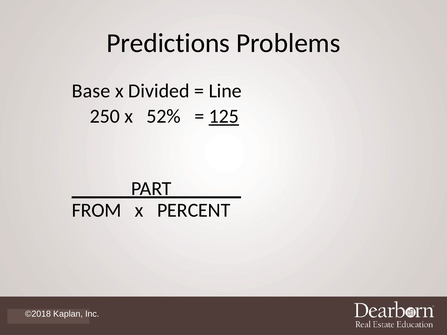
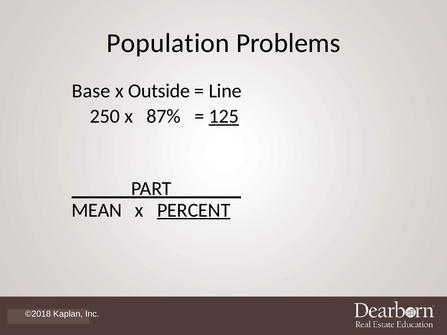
Predictions: Predictions -> Population (168, 43)
Divided: Divided -> Outside (159, 91)
52%: 52% -> 87% (164, 117)
FROM: FROM -> MEAN (97, 210)
PERCENT underline: none -> present (194, 210)
